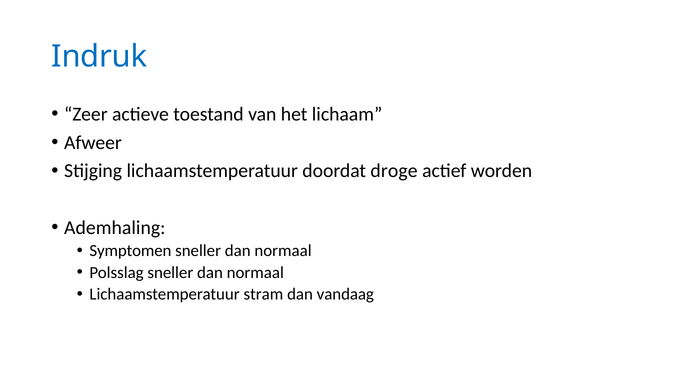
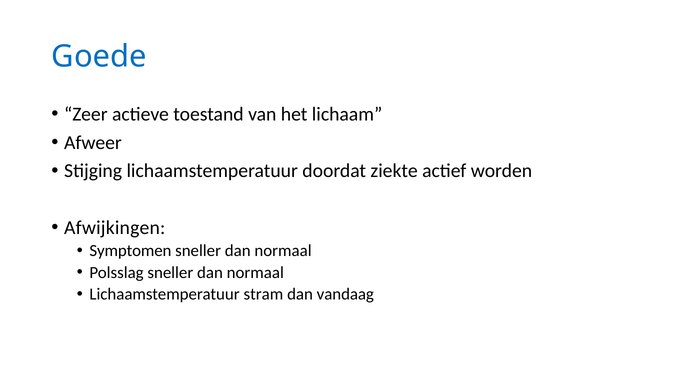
Indruk: Indruk -> Goede (99, 57)
droge: droge -> ziekte (394, 171)
Ademhaling: Ademhaling -> Afwijkingen (115, 227)
